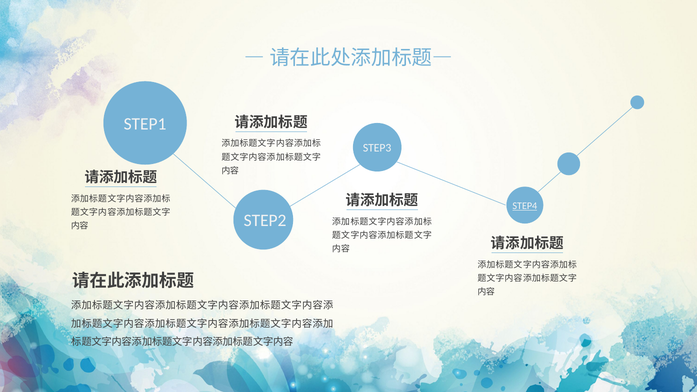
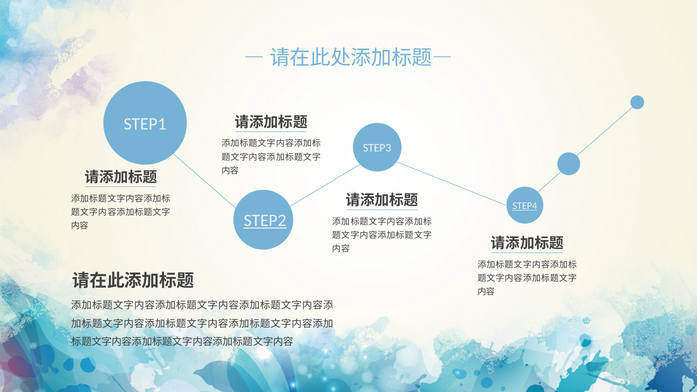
STEP2 underline: none -> present (265, 221)
